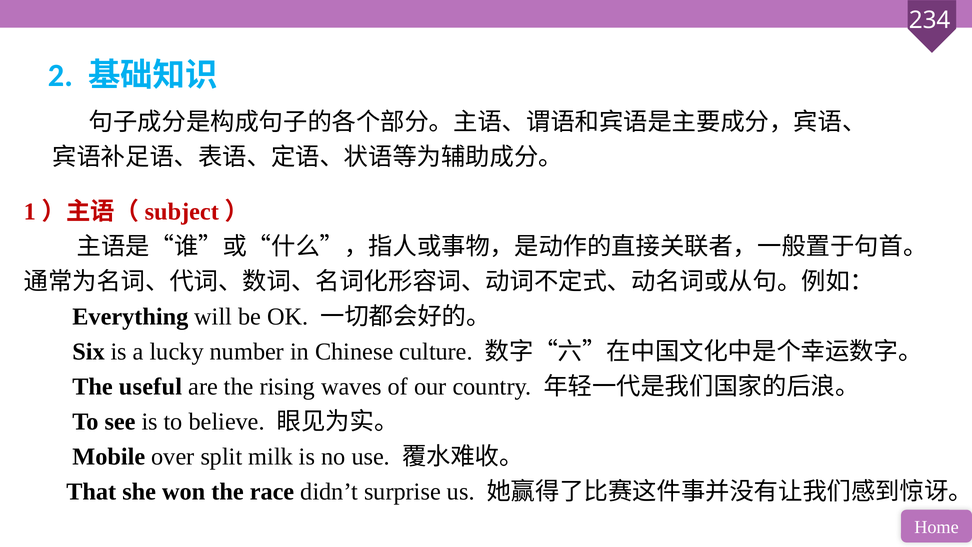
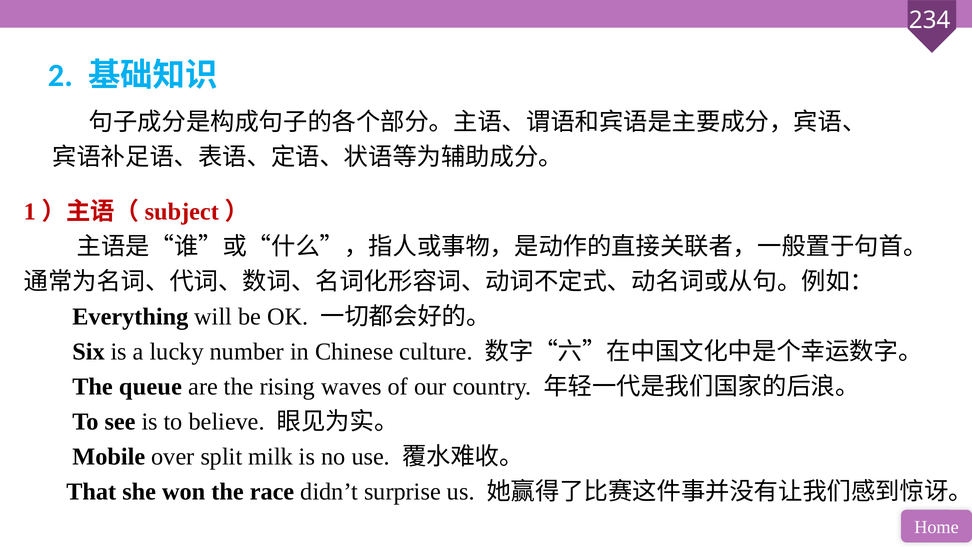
useful: useful -> queue (150, 387)
